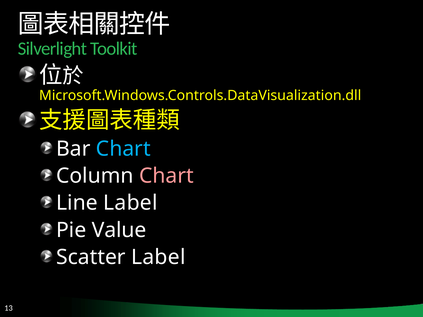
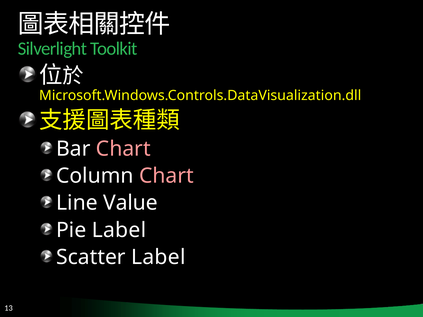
Chart colour: light blue -> pink (123, 149)
Line Label: Label -> Value (131, 203)
Pie Value: Value -> Label (119, 230)
